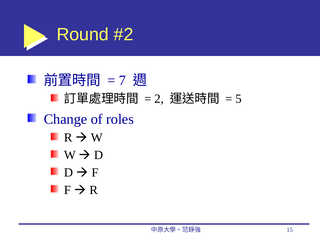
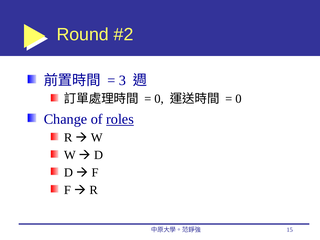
7: 7 -> 3 (122, 80)
2: 2 -> 0 (159, 99)
5: 5 -> 0 (238, 99)
roles underline: none -> present (120, 119)
